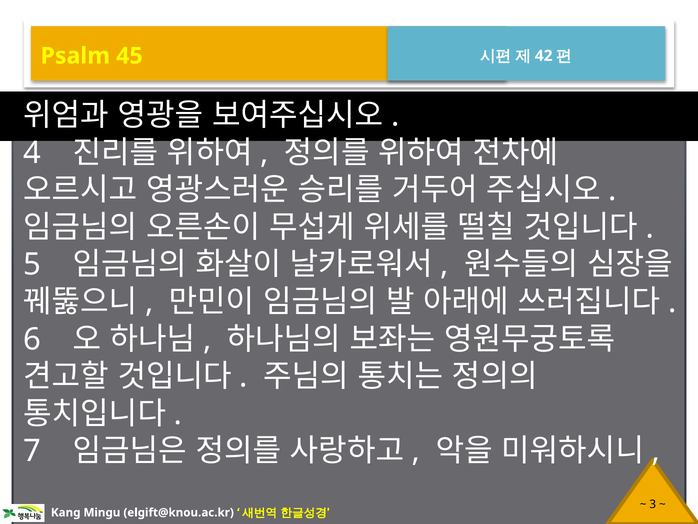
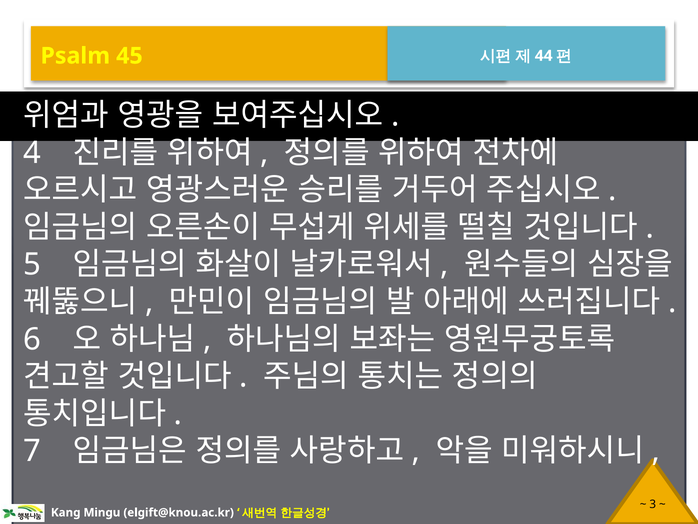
42: 42 -> 44 (544, 56)
